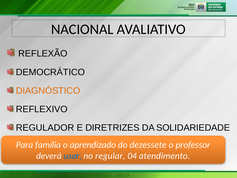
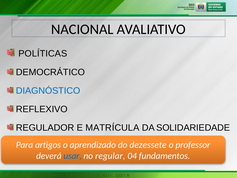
REFLEXÃO: REFLEXÃO -> POLÍTICAS (43, 53)
DIAGNÓSTICO colour: orange -> blue (48, 91)
DIRETRIZES: DIRETRIZES -> MATRÍCULA (112, 128)
família: família -> artigos (48, 145)
atendimento: atendimento -> fundamentos (164, 156)
